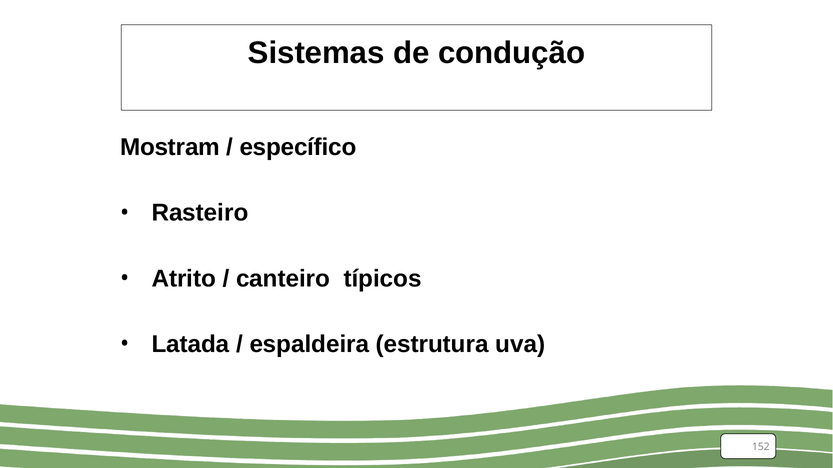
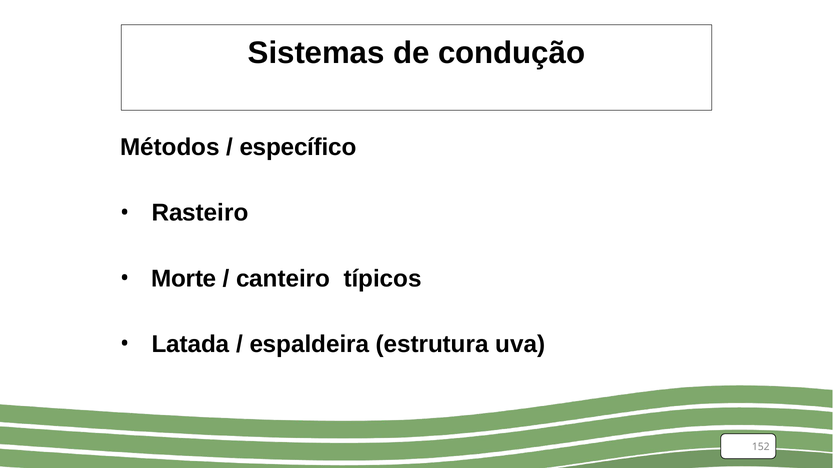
Mostram: Mostram -> Métodos (170, 147)
Atrito: Atrito -> Morte (184, 279)
